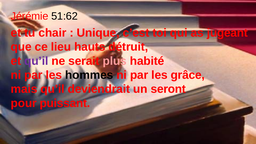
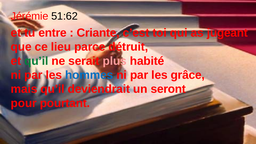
chair: chair -> entre (53, 33)
Unique: Unique -> Criante (98, 33)
hauts: hauts -> parce (90, 47)
qu’il colour: purple -> green (36, 61)
hommes colour: black -> blue (89, 75)
puissant: puissant -> pourtant (65, 103)
